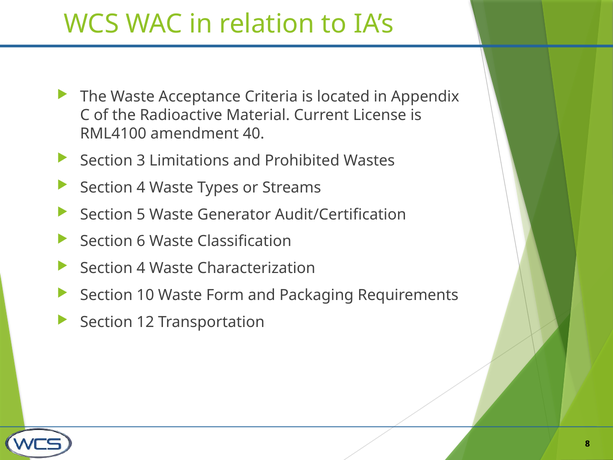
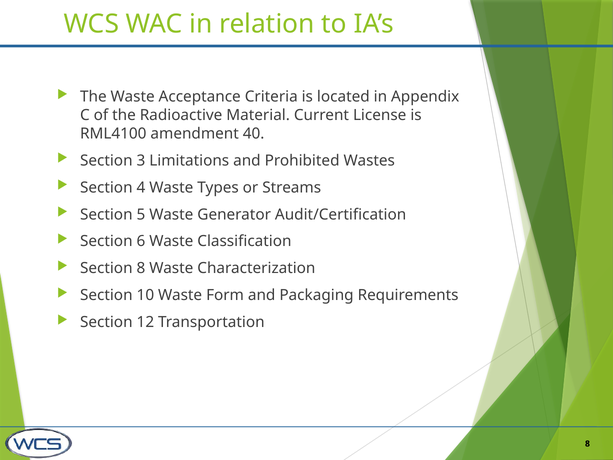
4: 4 -> 8 (141, 268)
